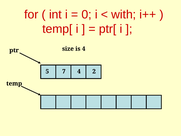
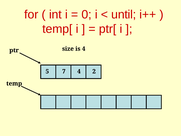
with: with -> until (124, 14)
